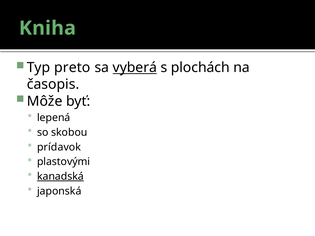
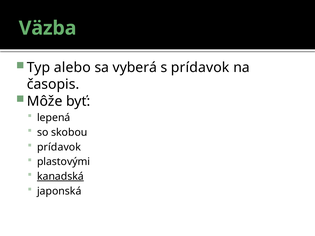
Kniha: Kniha -> Väzba (48, 28)
preto: preto -> alebo (72, 68)
vyberá underline: present -> none (135, 68)
s plochách: plochách -> prídavok (200, 68)
